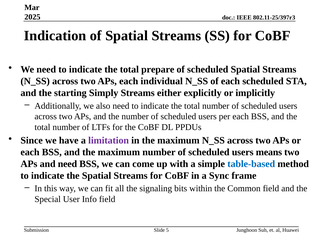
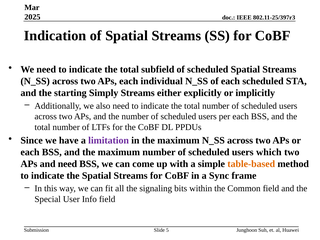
prepare: prepare -> subfield (158, 69)
means: means -> which (269, 152)
table-based colour: blue -> orange (251, 164)
